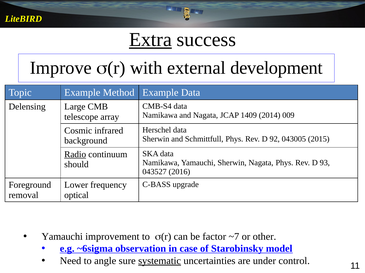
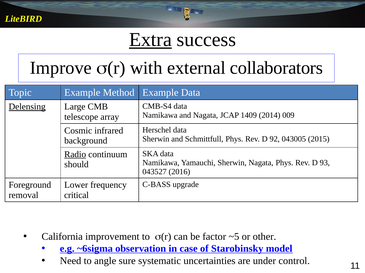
development: development -> collaborators (276, 68)
Delensing underline: none -> present (27, 107)
optical: optical -> critical (76, 196)
Yamauchi: Yamauchi -> California (62, 237)
~7: ~7 -> ~5 (234, 237)
systematic underline: present -> none (160, 261)
